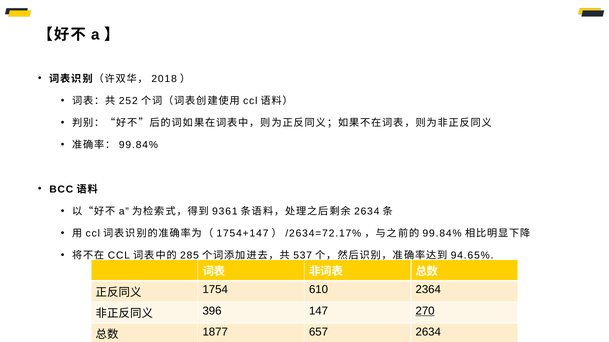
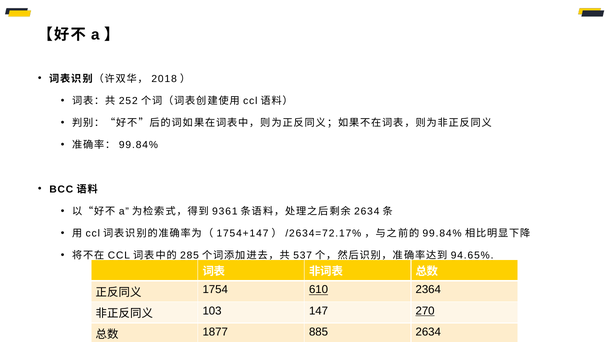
610 underline: none -> present (319, 290)
396: 396 -> 103 (212, 311)
657: 657 -> 885 (319, 332)
